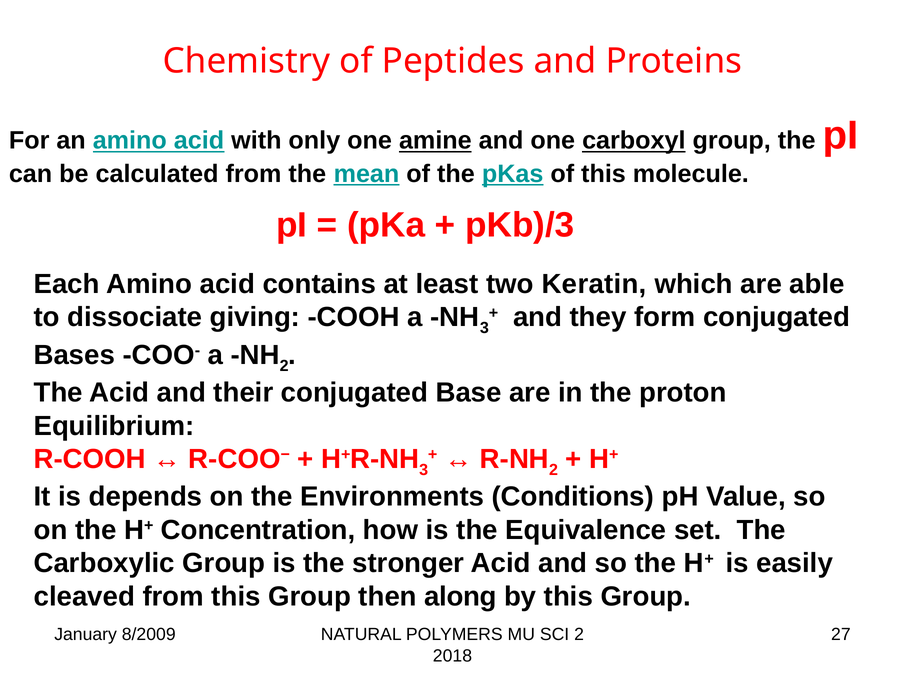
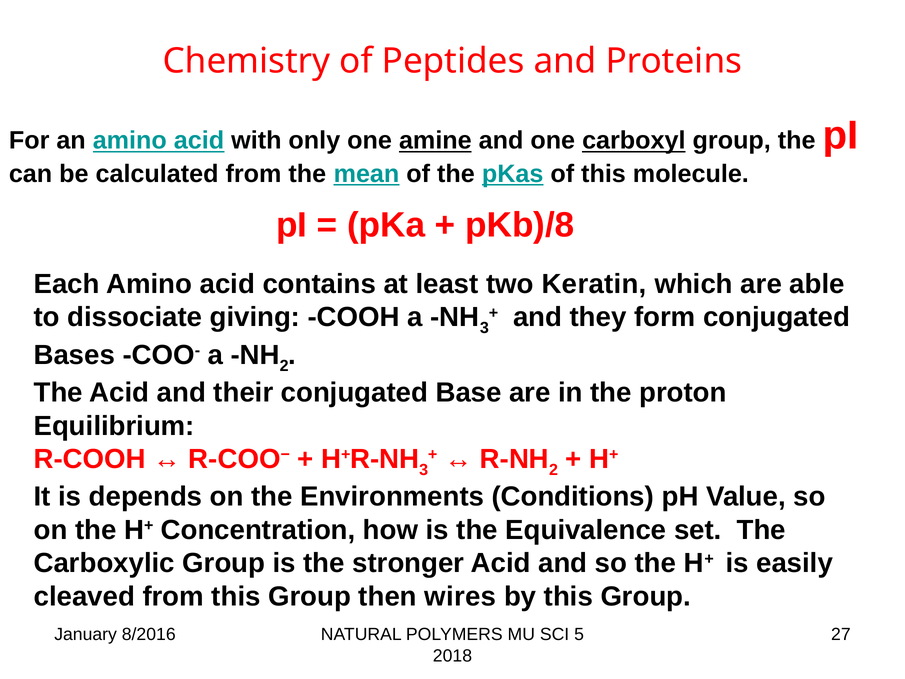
pKb)/3: pKb)/3 -> pKb)/8 (520, 225)
along: along -> wires (460, 596)
8/2009: 8/2009 -> 8/2016 (149, 634)
SCI 2: 2 -> 5 (579, 634)
